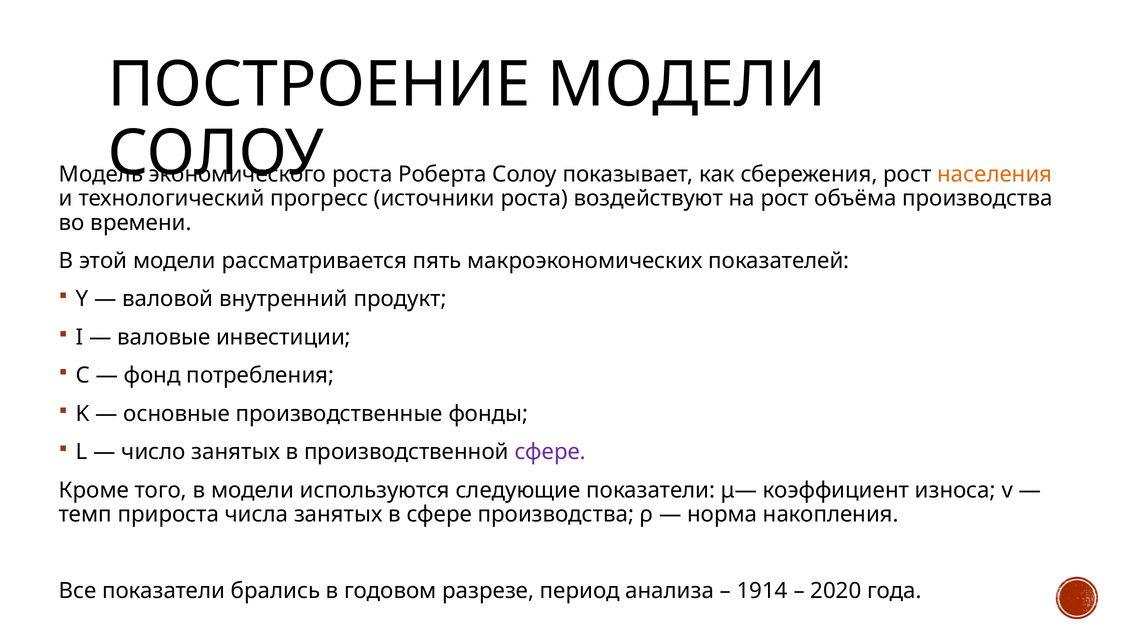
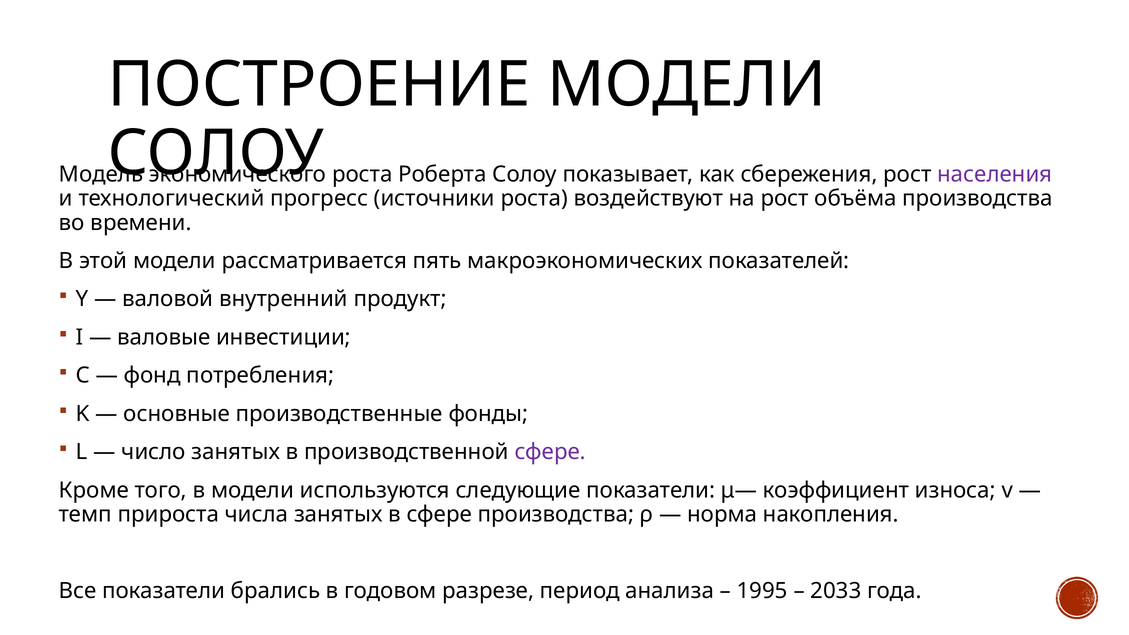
населения colour: orange -> purple (995, 174)
1914: 1914 -> 1995 (762, 591)
2020: 2020 -> 2033 (836, 591)
